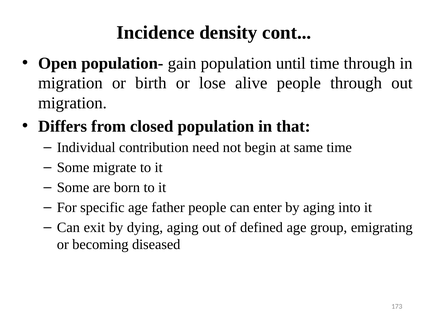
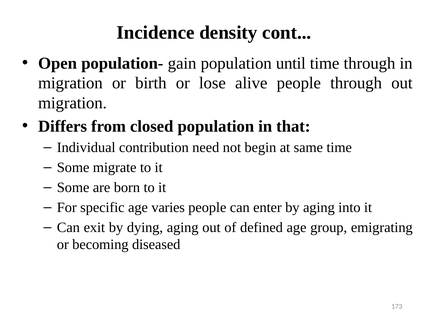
father: father -> varies (168, 207)
